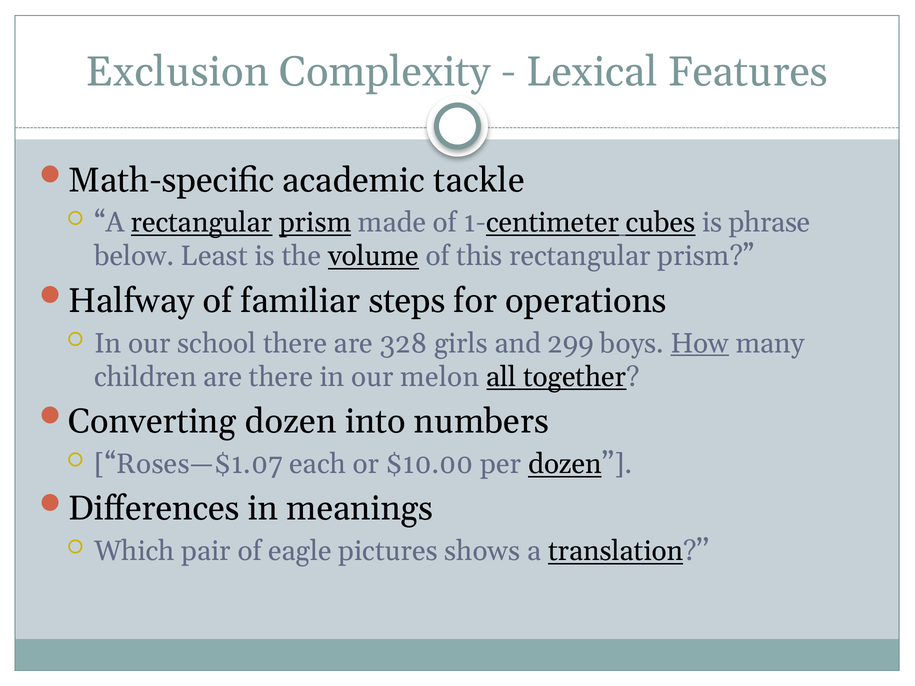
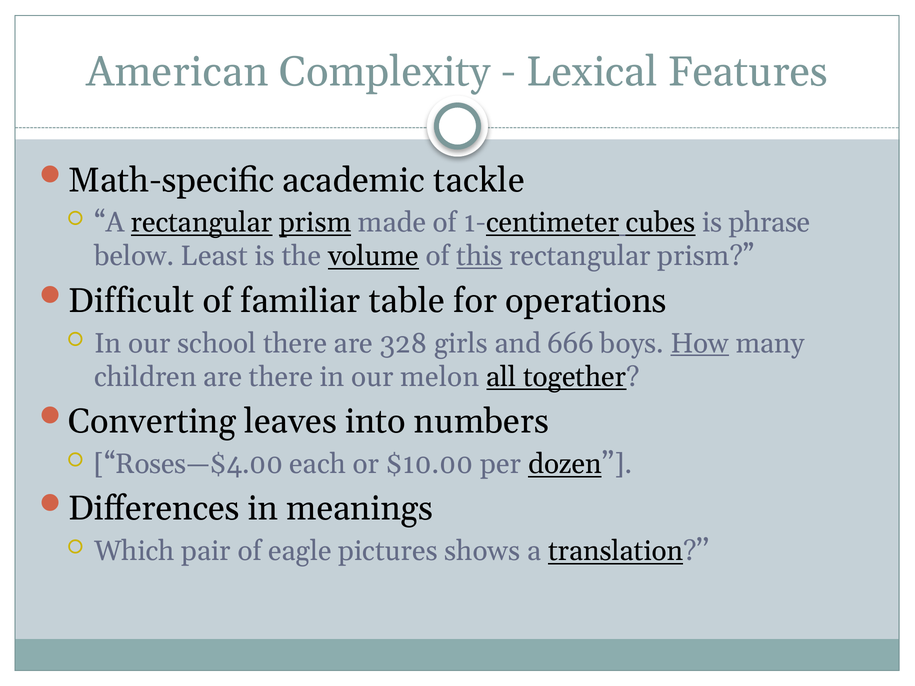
Exclusion: Exclusion -> American (177, 72)
this underline: none -> present (479, 256)
Halfway: Halfway -> Difficult (131, 301)
steps: steps -> table (407, 301)
299: 299 -> 666 (571, 343)
Converting dozen: dozen -> leaves (291, 422)
Roses—$1.07: Roses—$1.07 -> Roses—$4.00 (189, 464)
